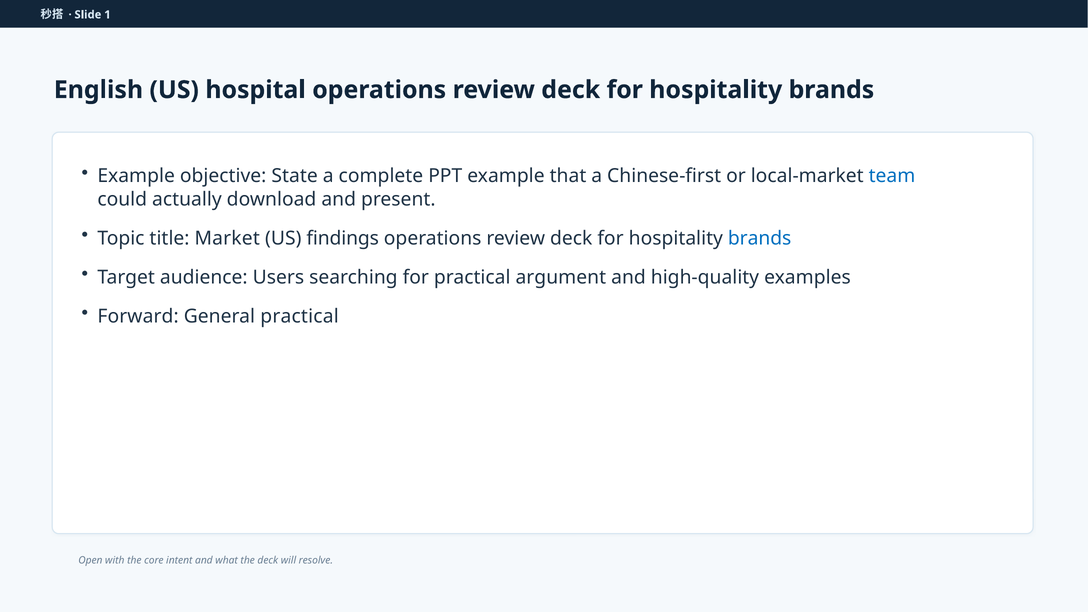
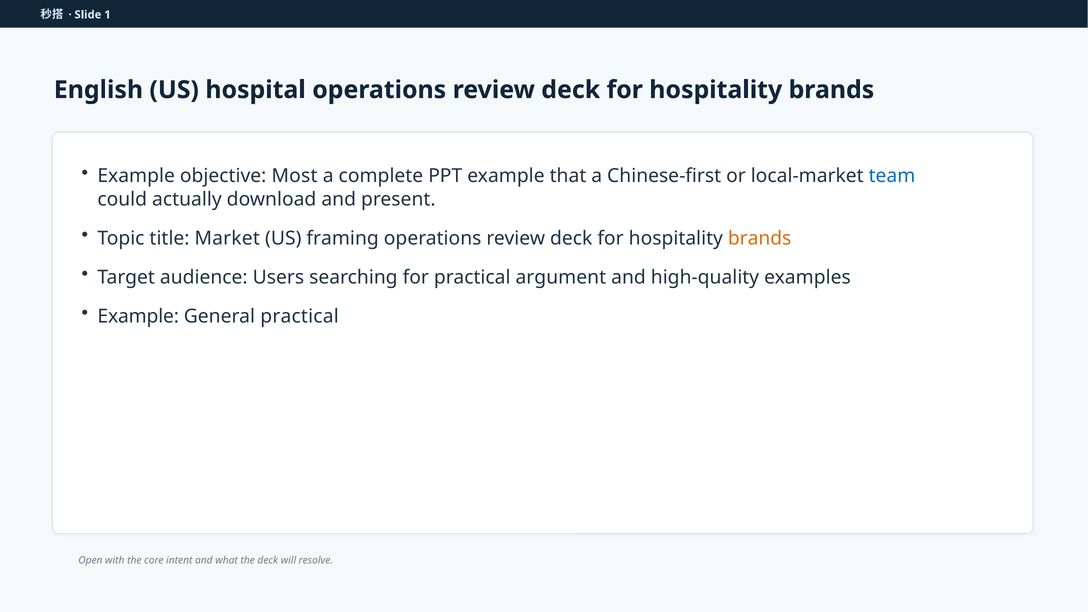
State: State -> Most (295, 176)
findings: findings -> framing (343, 238)
brands colour: blue -> orange (760, 238)
Forward: Forward -> Example (138, 316)
